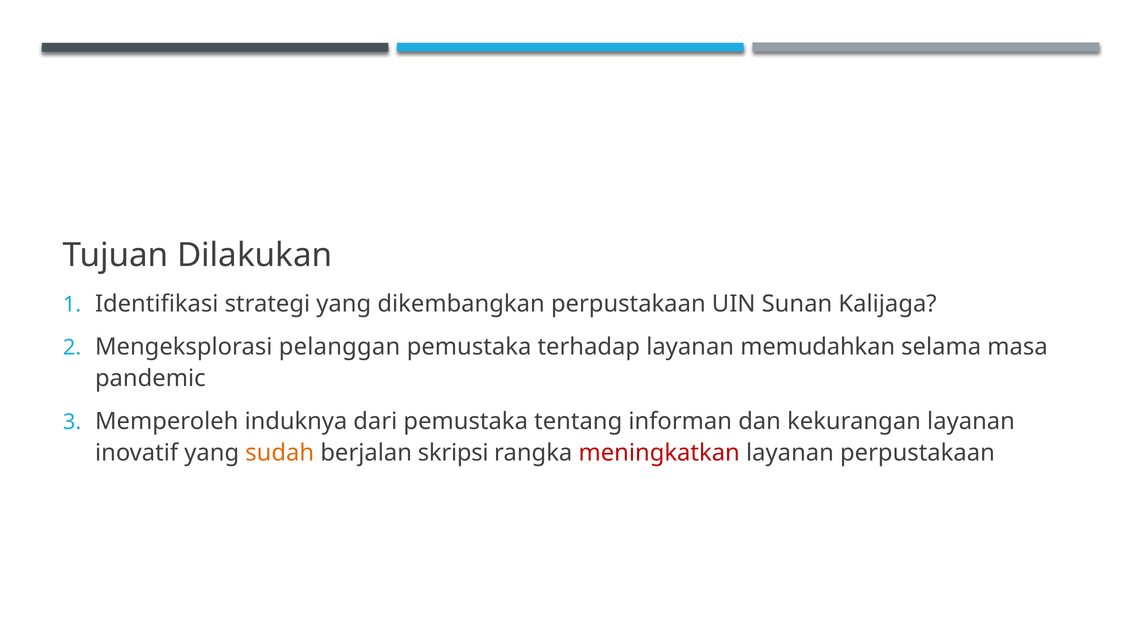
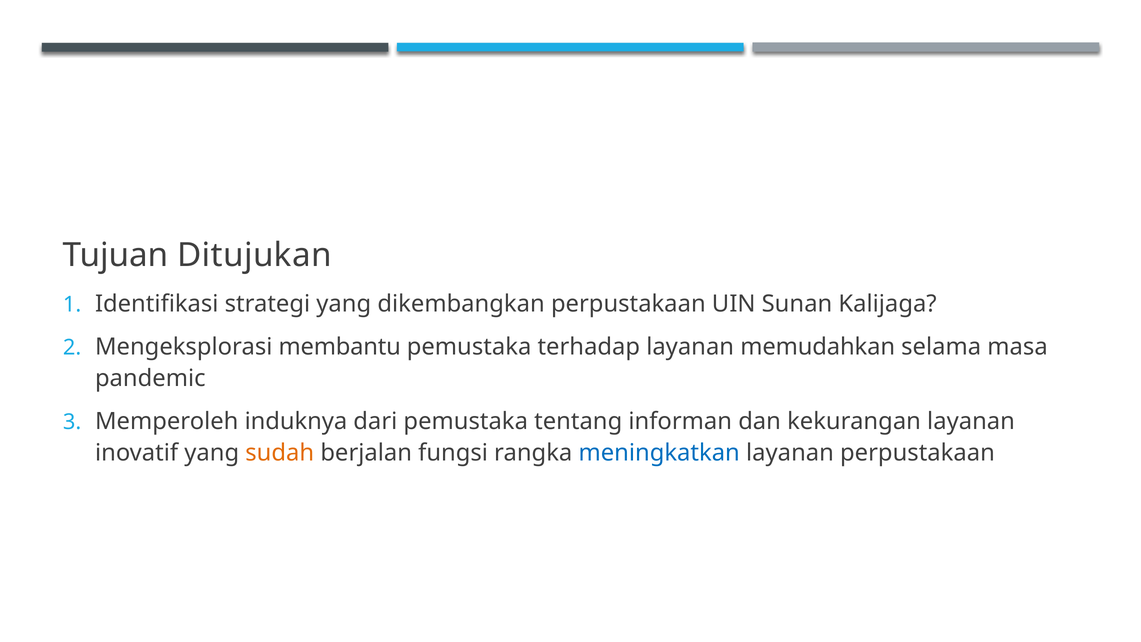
Dilakukan: Dilakukan -> Ditujukan (255, 255)
pelanggan: pelanggan -> membantu (340, 347)
skripsi: skripsi -> fungsi (453, 453)
meningkatkan colour: red -> blue (659, 453)
